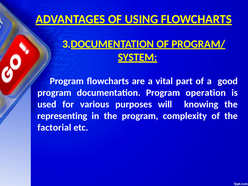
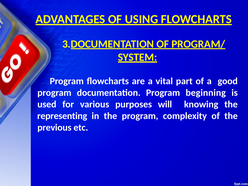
operation: operation -> beginning (206, 93)
factorial: factorial -> previous (54, 127)
